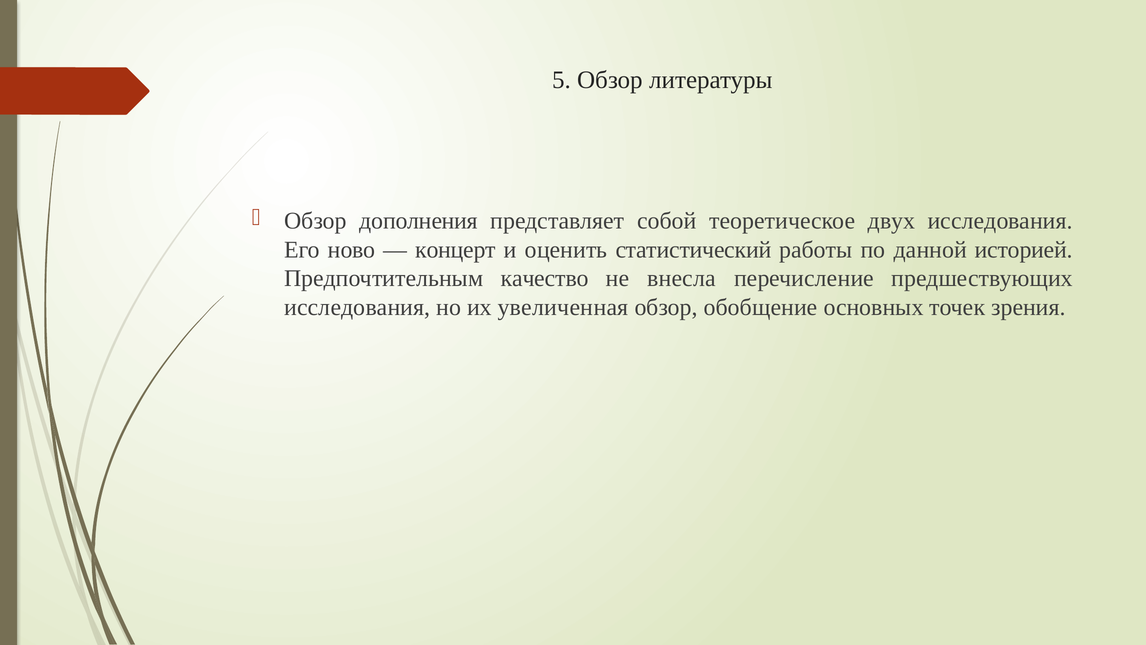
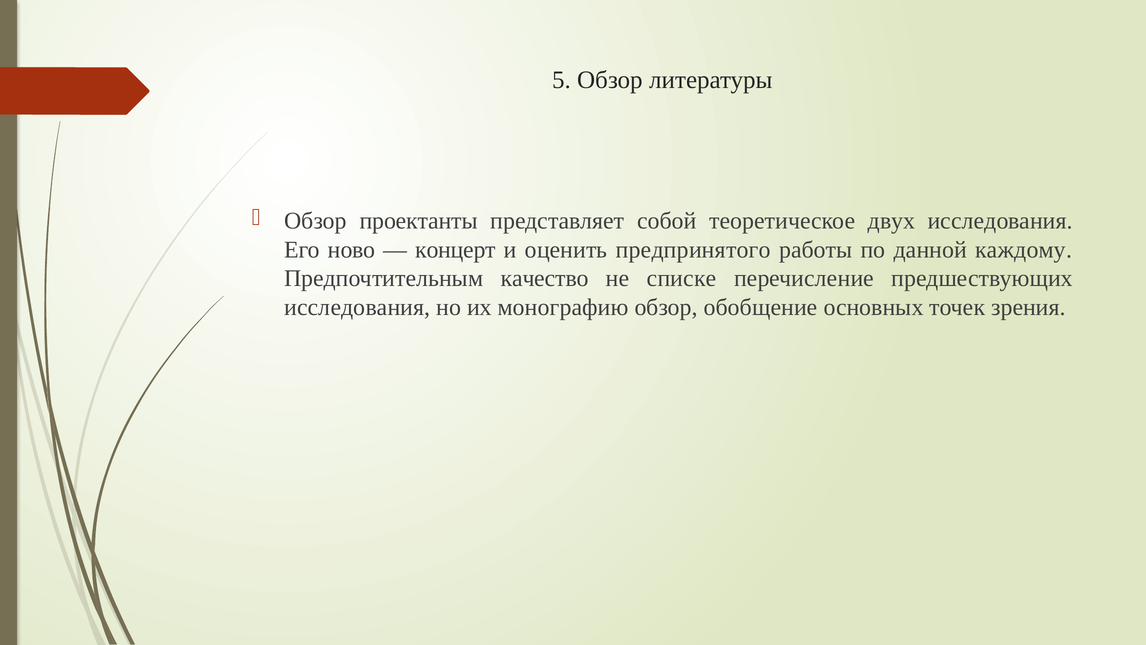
дополнения: дополнения -> проектанты (419, 221)
статистический: статистический -> предпринятого (693, 250)
историей: историей -> каждому (1024, 250)
внесла: внесла -> списке (682, 278)
увеличенная: увеличенная -> монографию (563, 307)
